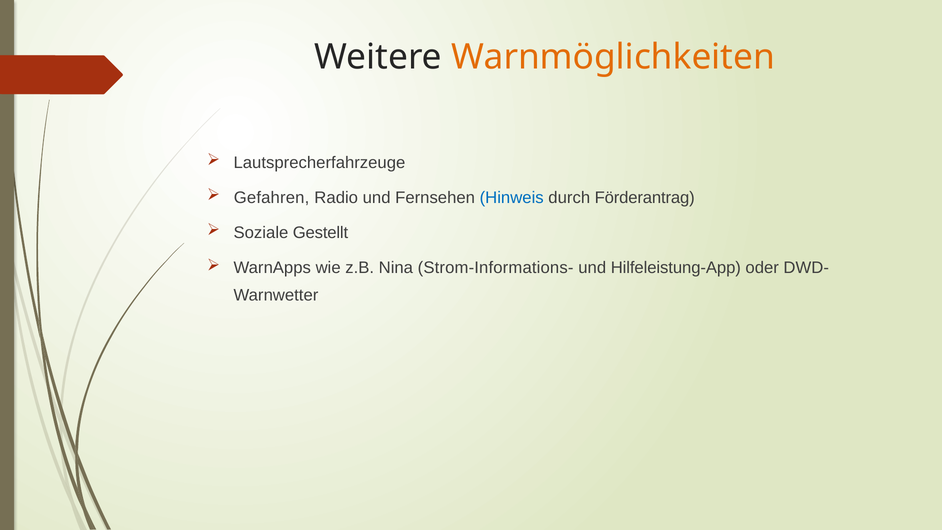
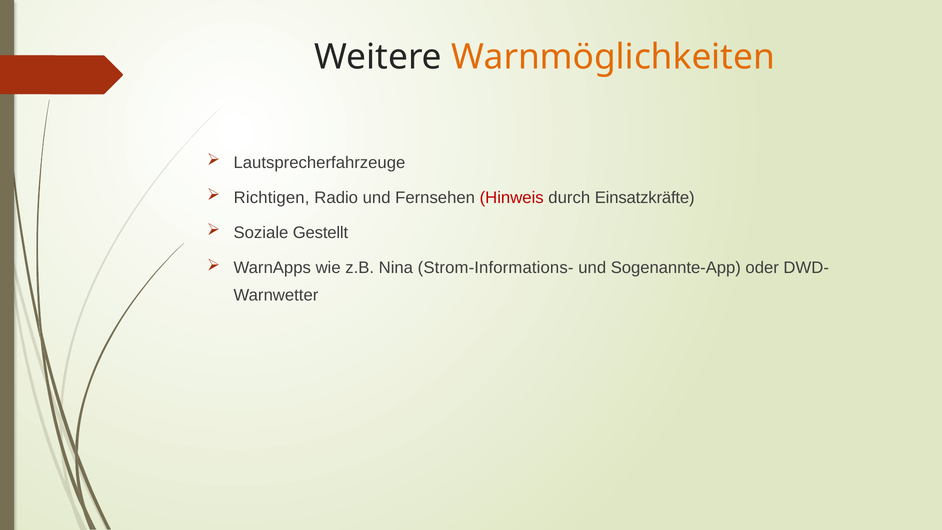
Gefahren: Gefahren -> Richtigen (272, 198)
Hinweis colour: blue -> red (512, 198)
Förderantrag: Förderantrag -> Einsatzkräfte (645, 198)
Hilfeleistung-App: Hilfeleistung-App -> Sogenannte-App (676, 268)
